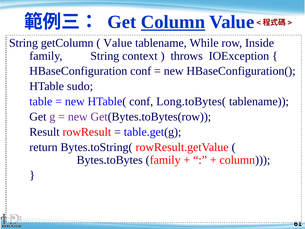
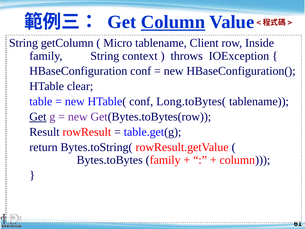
Value: Value -> Micro (118, 43)
While: While -> Client (204, 43)
sudo: sudo -> clear (80, 86)
Get underline: none -> present (38, 117)
